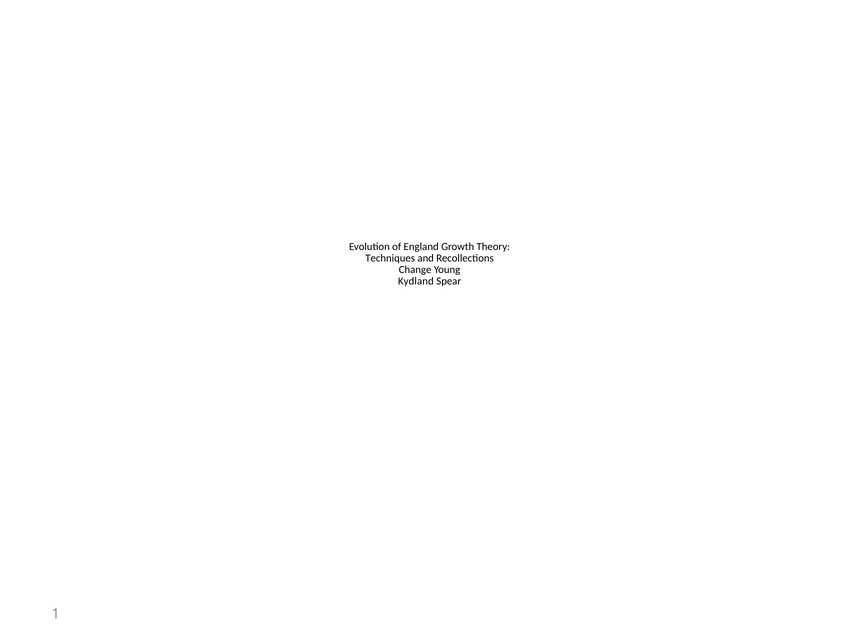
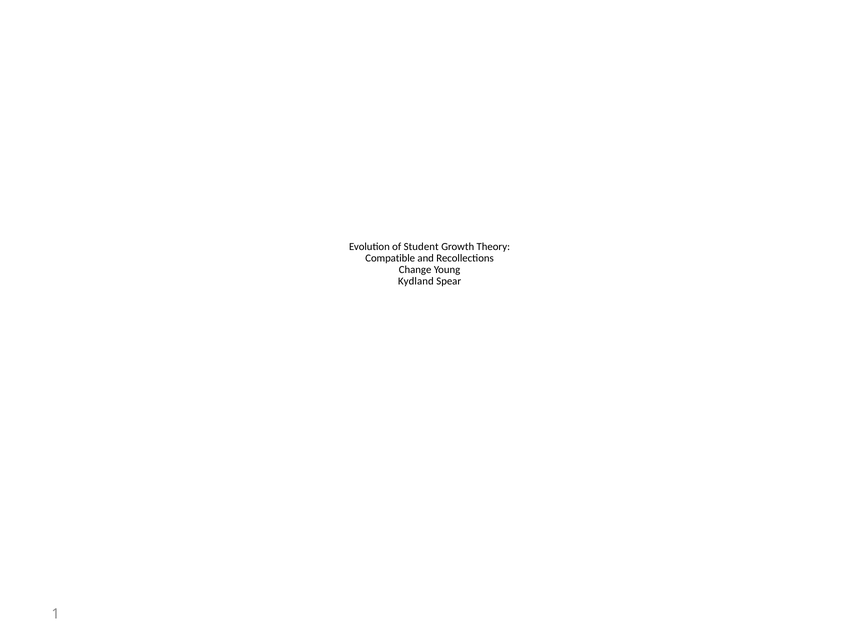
England: England -> Student (421, 247)
Techniques: Techniques -> Compatible (390, 258)
